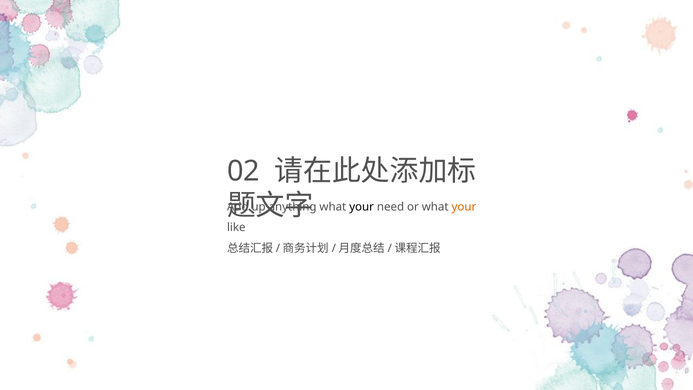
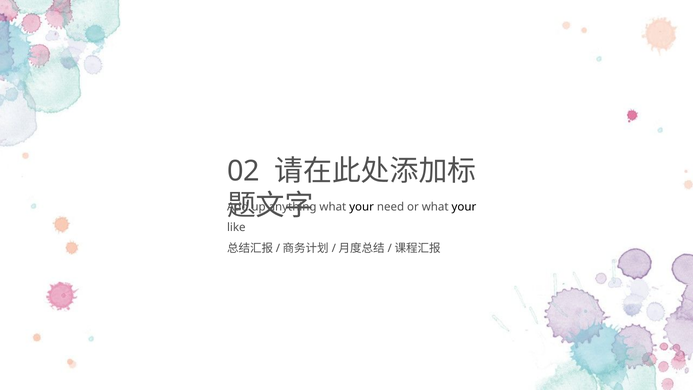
your colour: orange -> black (464, 207)
